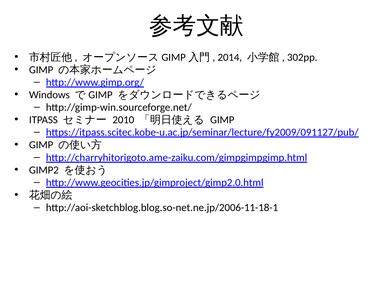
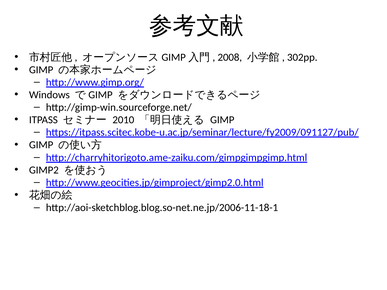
2014: 2014 -> 2008 (230, 57)
